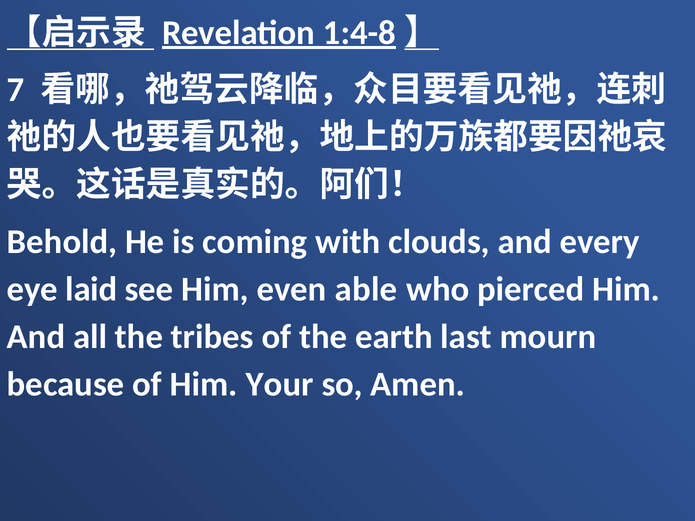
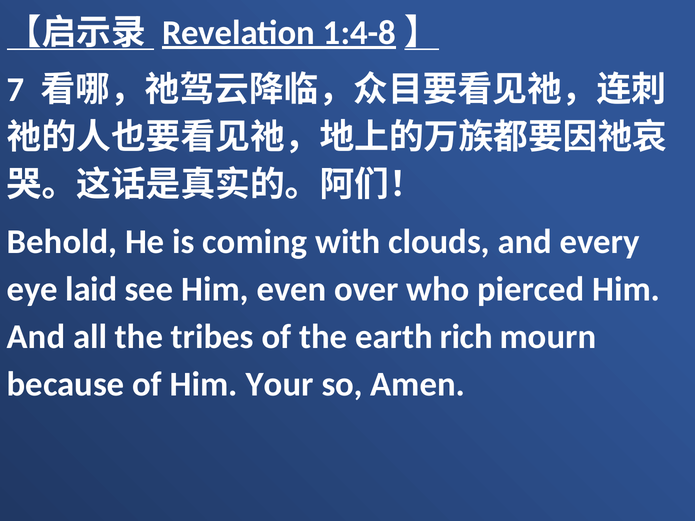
able: able -> over (366, 290)
last: last -> rich (466, 337)
